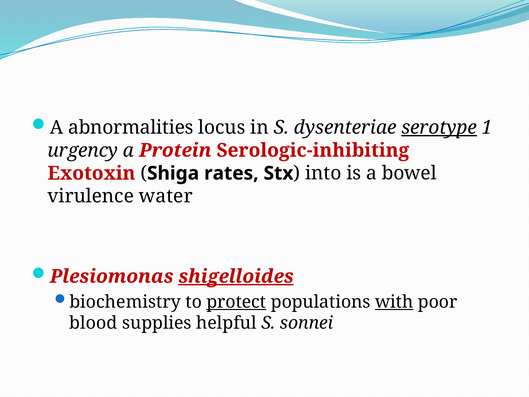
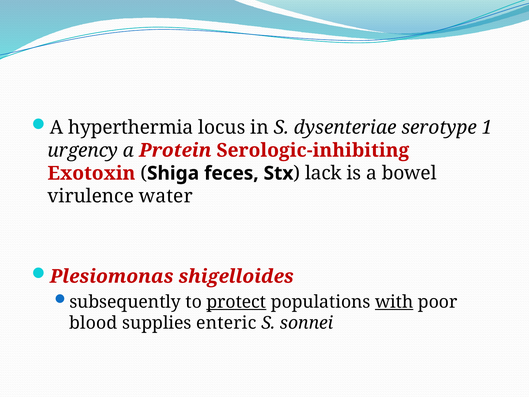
abnormalities: abnormalities -> hyperthermia (131, 127)
serotype underline: present -> none (439, 127)
rates: rates -> feces (231, 173)
into: into -> lack (323, 173)
shigelloides underline: present -> none (236, 276)
biochemistry: biochemistry -> subsequently (125, 302)
helpful: helpful -> enteric (226, 323)
